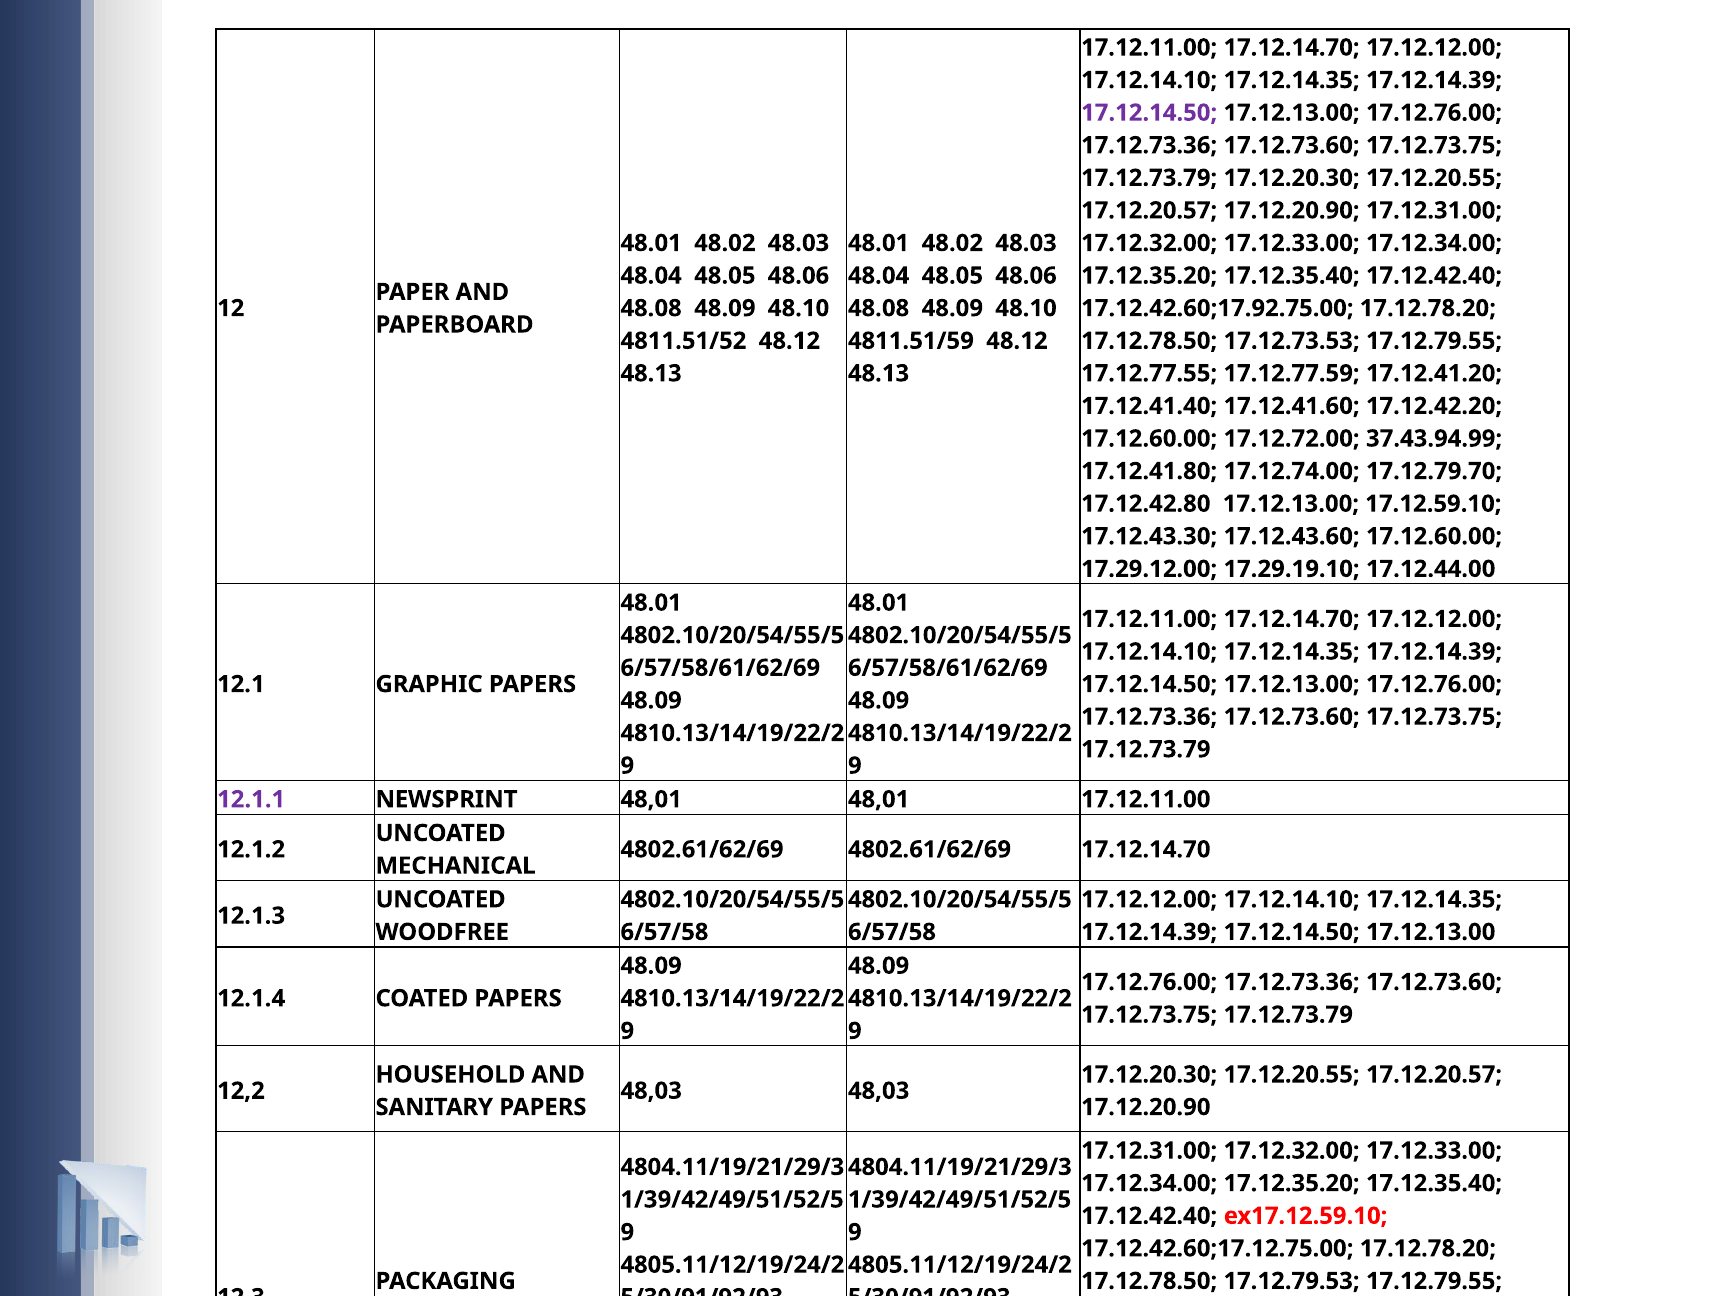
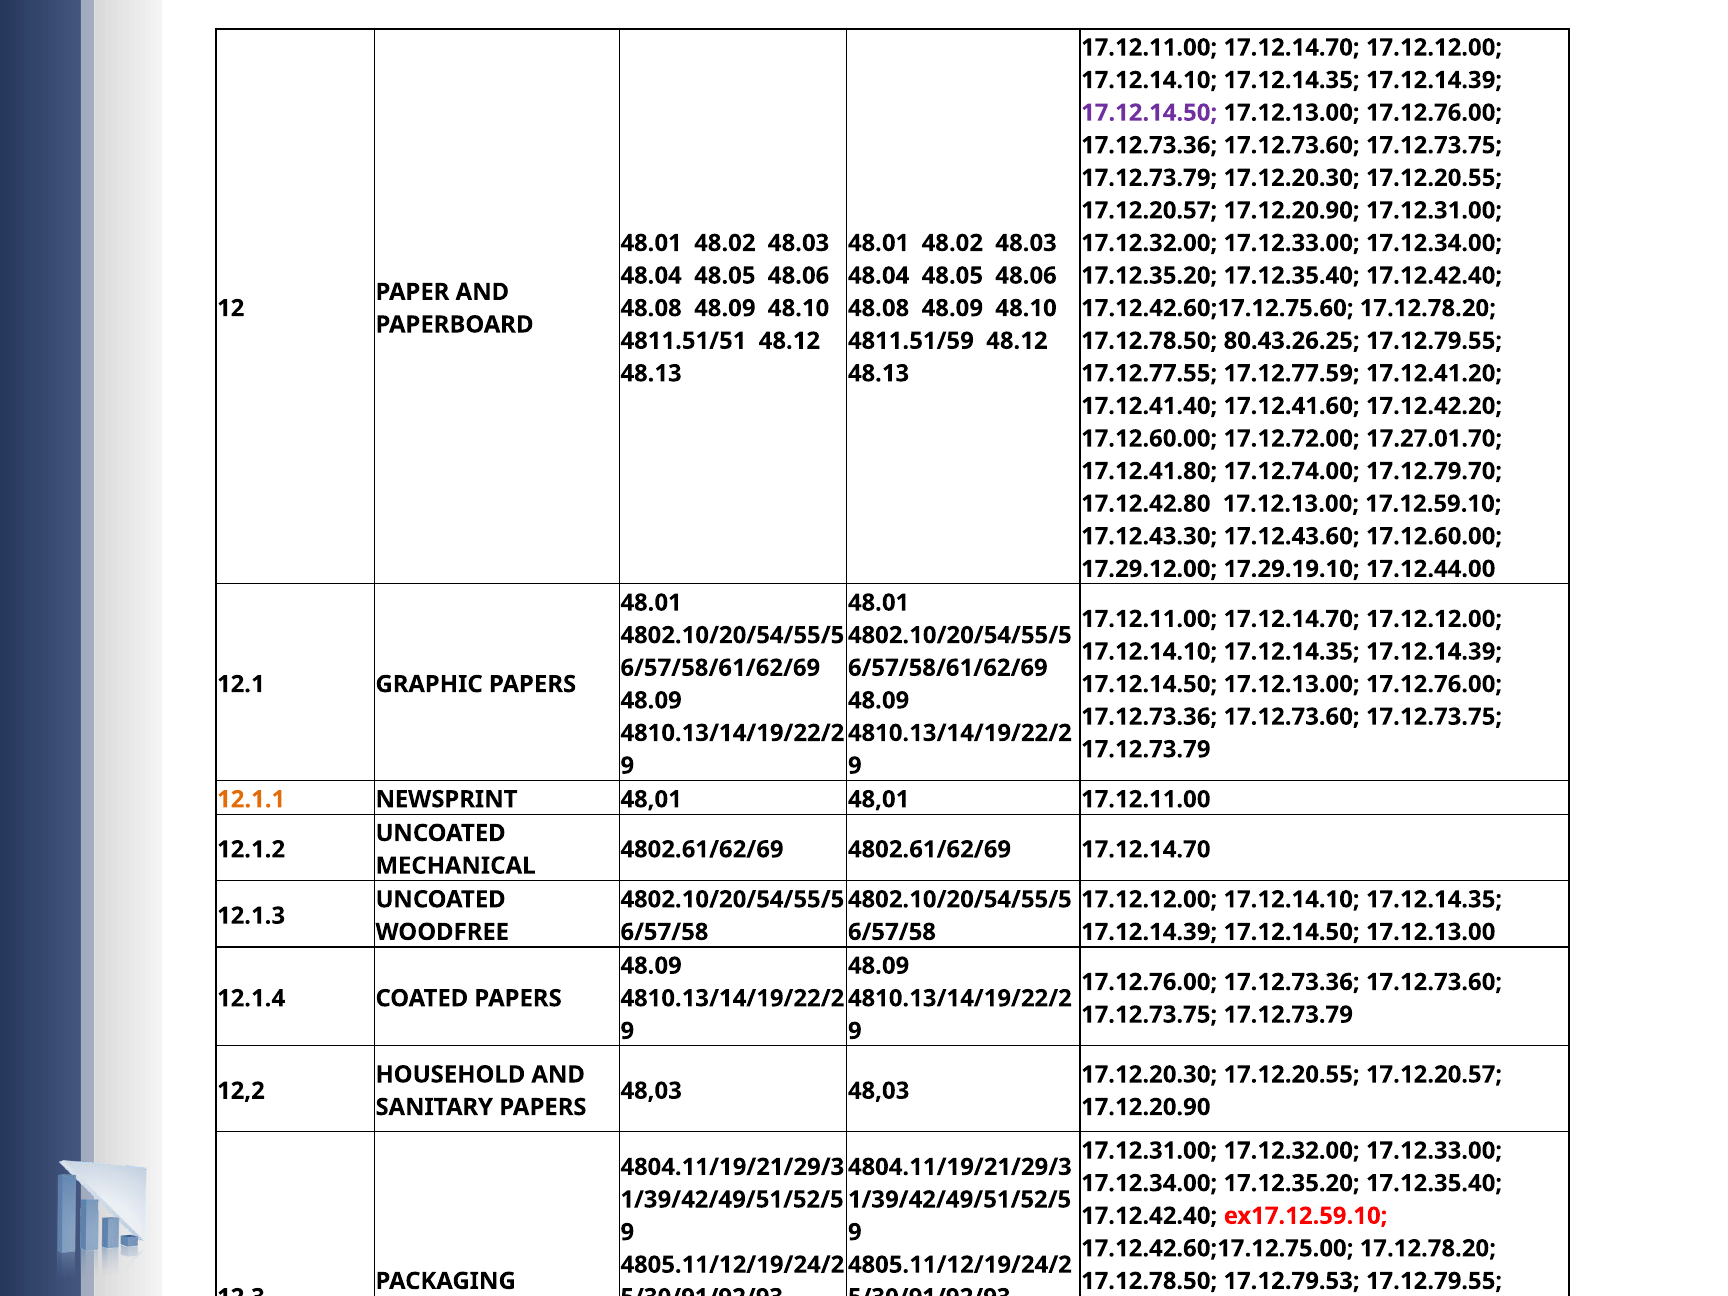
17.12.42.60;17.92.75.00: 17.12.42.60;17.92.75.00 -> 17.12.42.60;17.12.75.60 (1217, 308)
4811.51/52: 4811.51/52 -> 4811.51/51 (683, 341)
17.12.73.53: 17.12.73.53 -> 80.43.26.25 (1292, 341)
37.43.94.99: 37.43.94.99 -> 17.27.01.70 (1434, 439)
12.1.1 colour: purple -> orange (251, 799)
